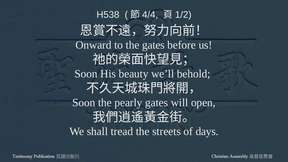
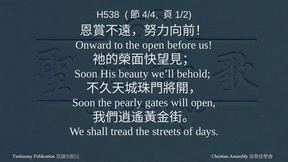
the gates: gates -> open (153, 45)
